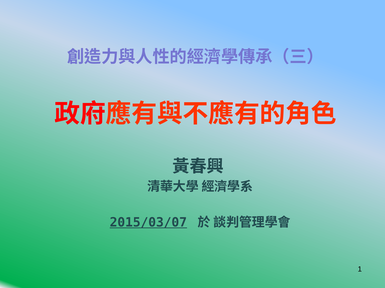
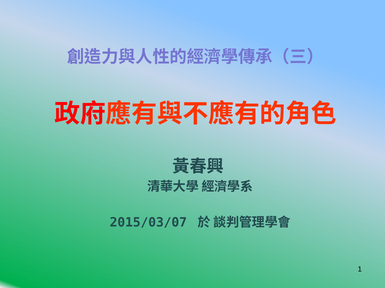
2015/03/07 underline: present -> none (148, 223)
